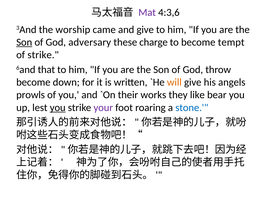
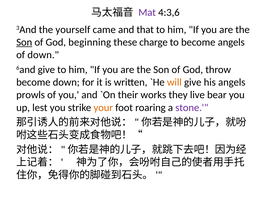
worship: worship -> yourself (73, 30)
and give: give -> that (145, 30)
adversary: adversary -> beginning (90, 42)
become tempt: tempt -> angels (231, 42)
of strike: strike -> down (43, 55)
6and that: that -> give (46, 70)
like: like -> live (197, 95)
you underline: present -> none (58, 108)
your colour: purple -> orange (103, 108)
stone colour: blue -> purple (192, 108)
